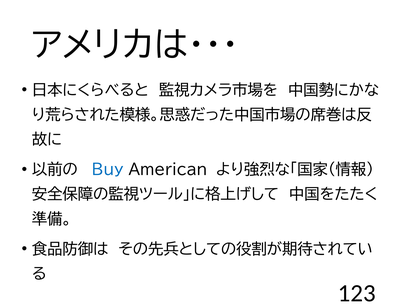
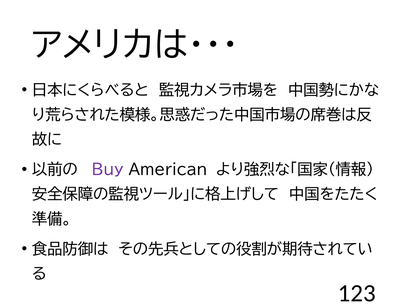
Buy colour: blue -> purple (107, 170)
